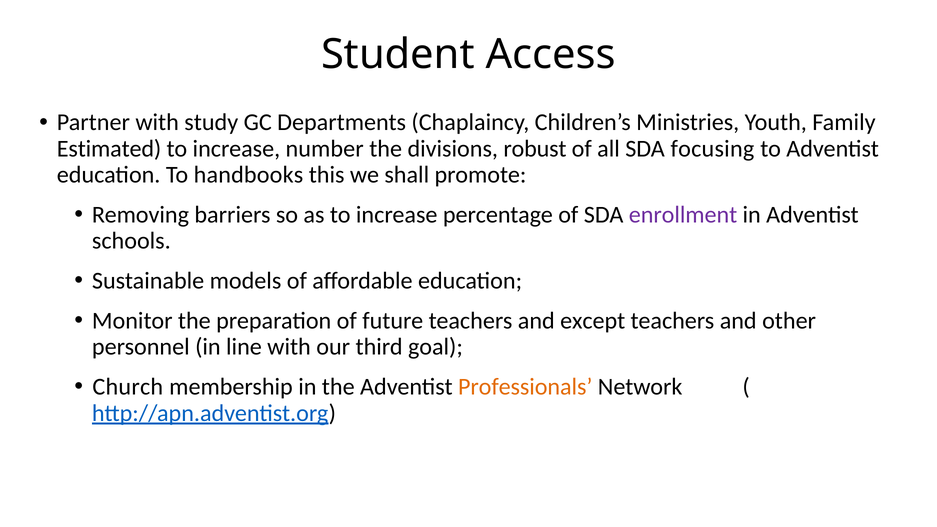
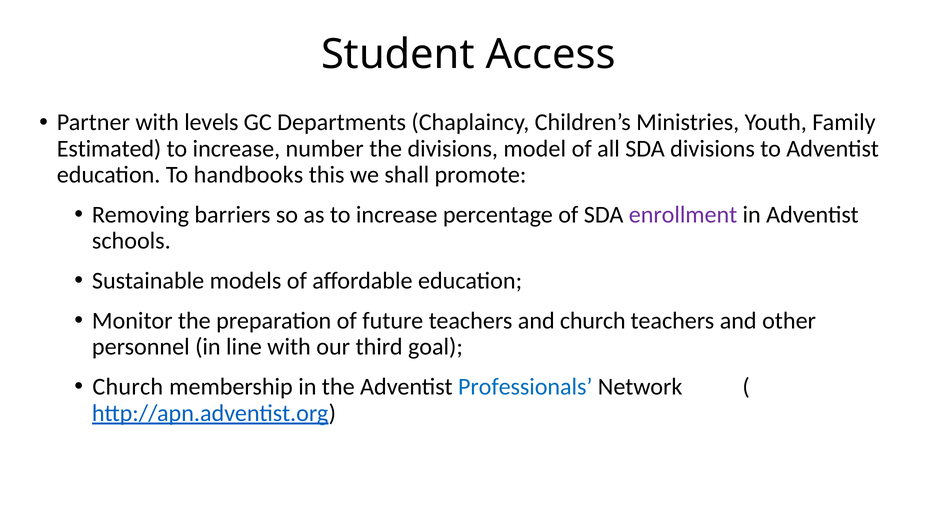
study: study -> levels (211, 123)
robust: robust -> model (535, 149)
SDA focusing: focusing -> divisions (713, 149)
and except: except -> church (593, 321)
Professionals colour: orange -> blue (525, 387)
